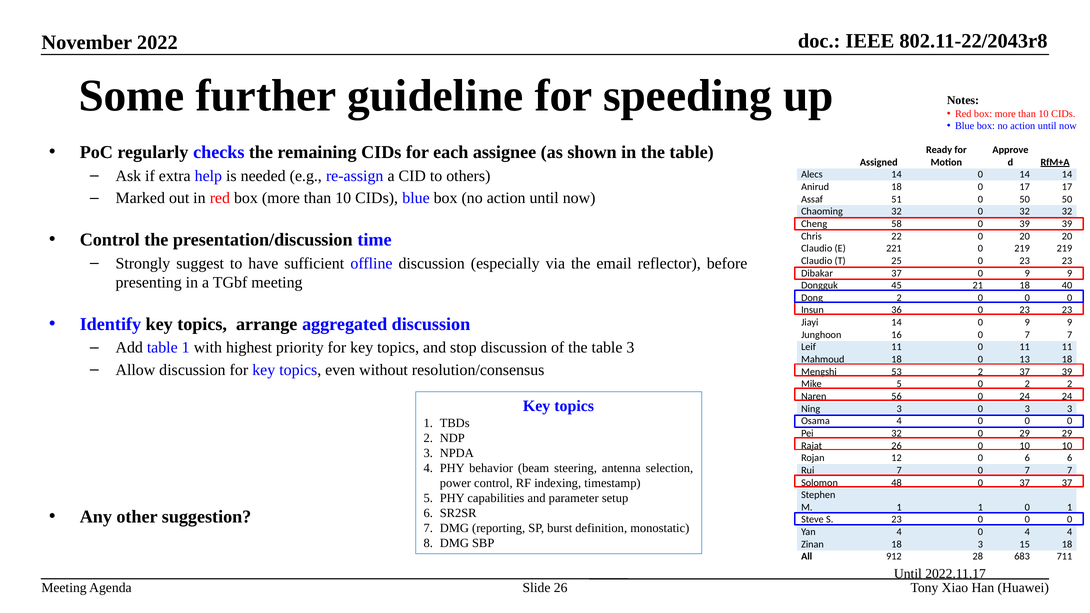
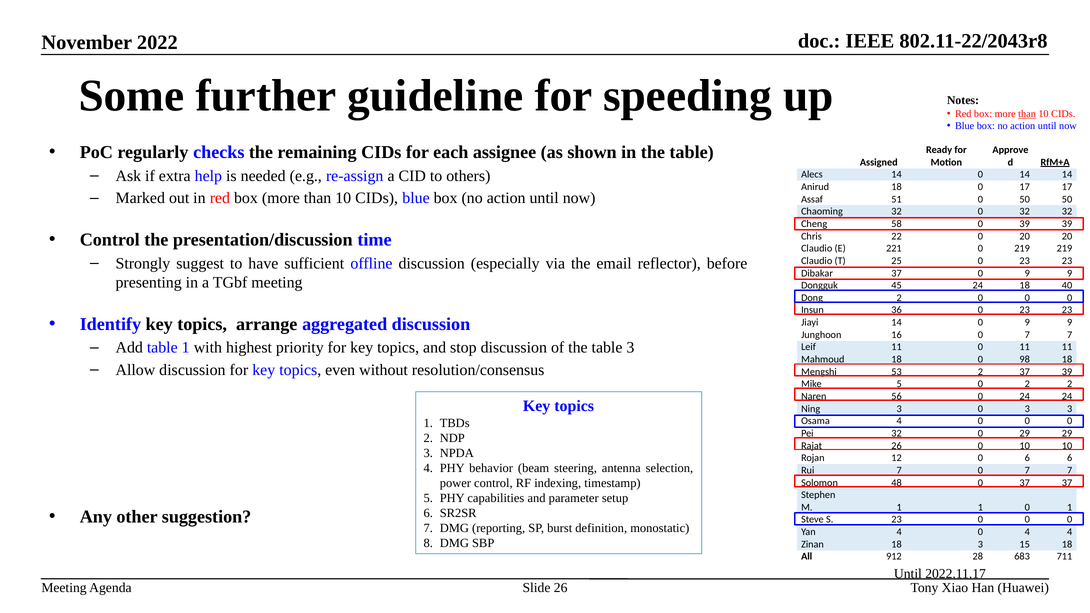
than underline: none -> present (1027, 114)
45 21: 21 -> 24 (978, 286)
13: 13 -> 98 (1025, 359)
